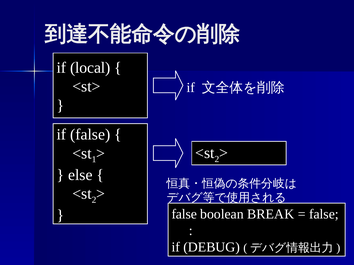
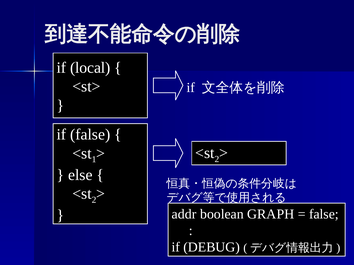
false: false -> addr (184, 215)
BREAK: BREAK -> GRAPH (271, 215)
